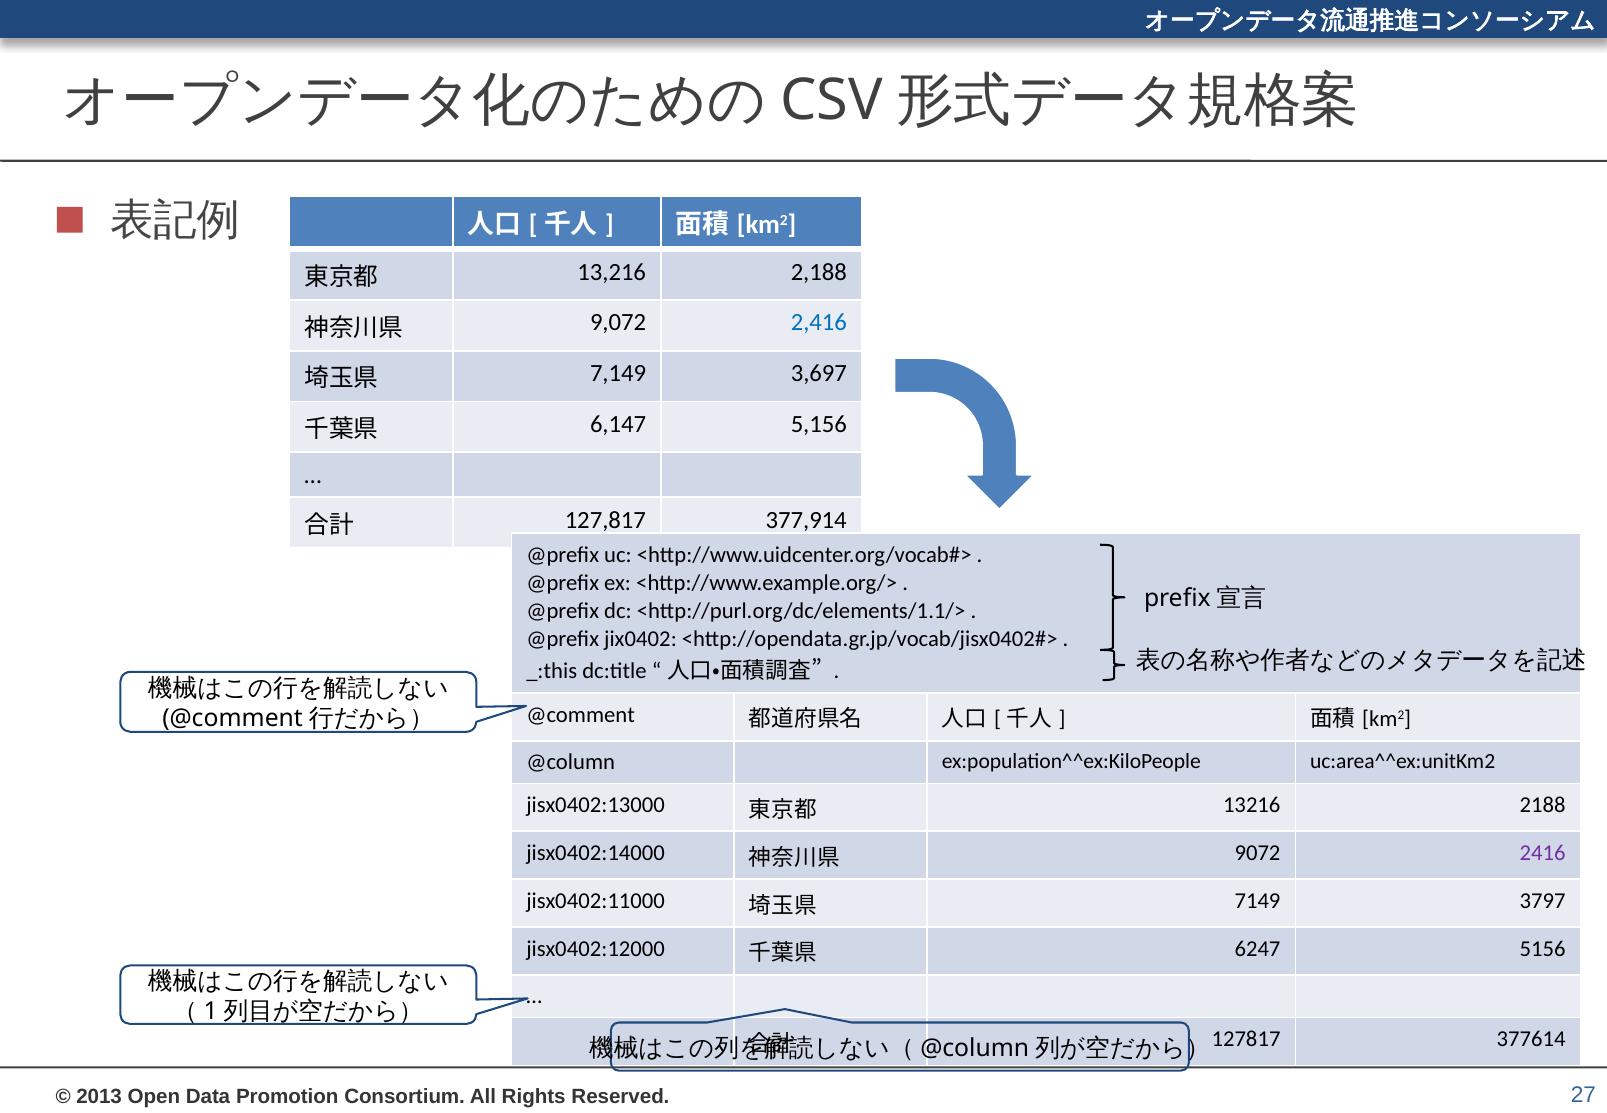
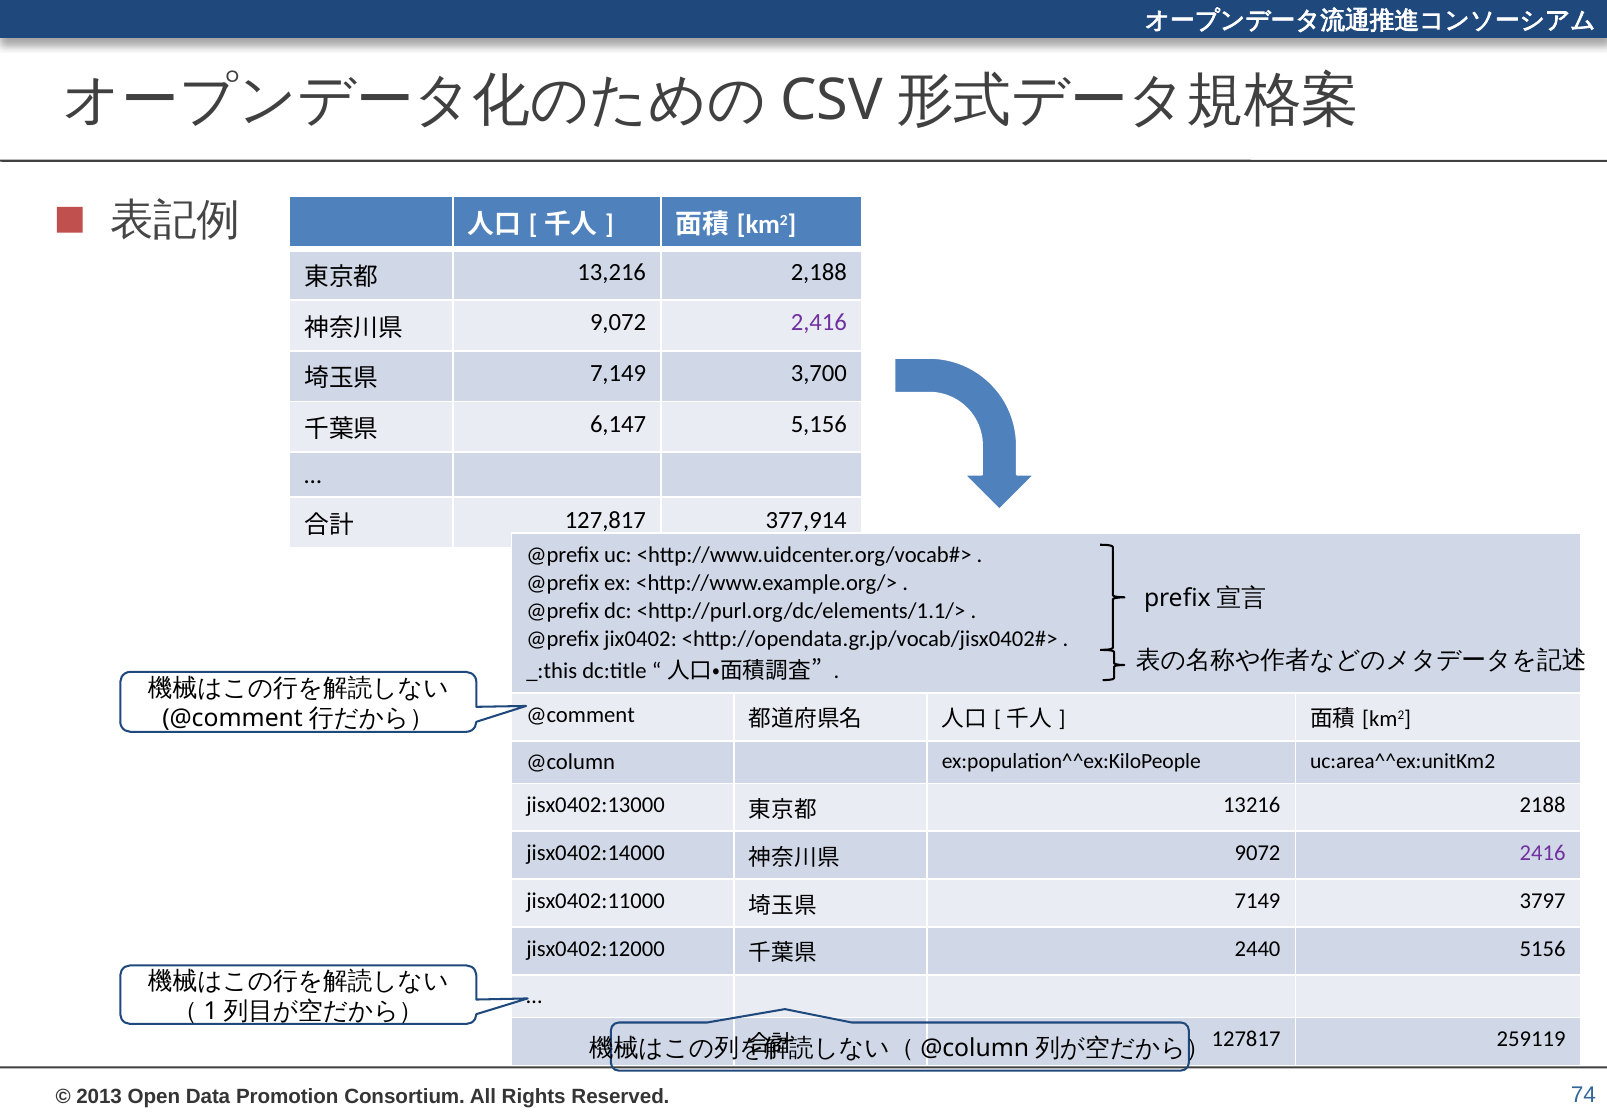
2,416 colour: blue -> purple (819, 323)
3,697: 3,697 -> 3,700 (819, 373)
6247: 6247 -> 2440 (1258, 948)
377614: 377614 -> 259119 (1531, 1039)
27: 27 -> 74 (1583, 1095)
